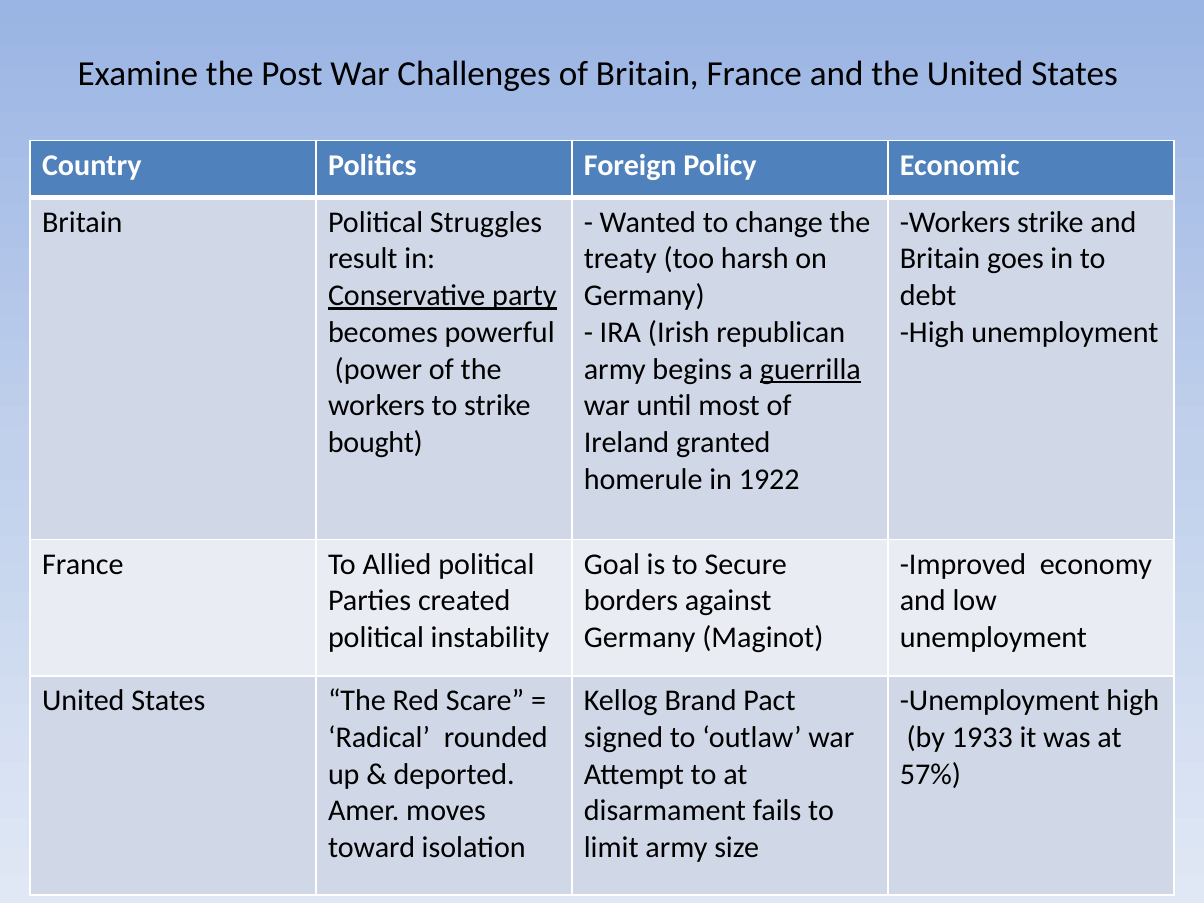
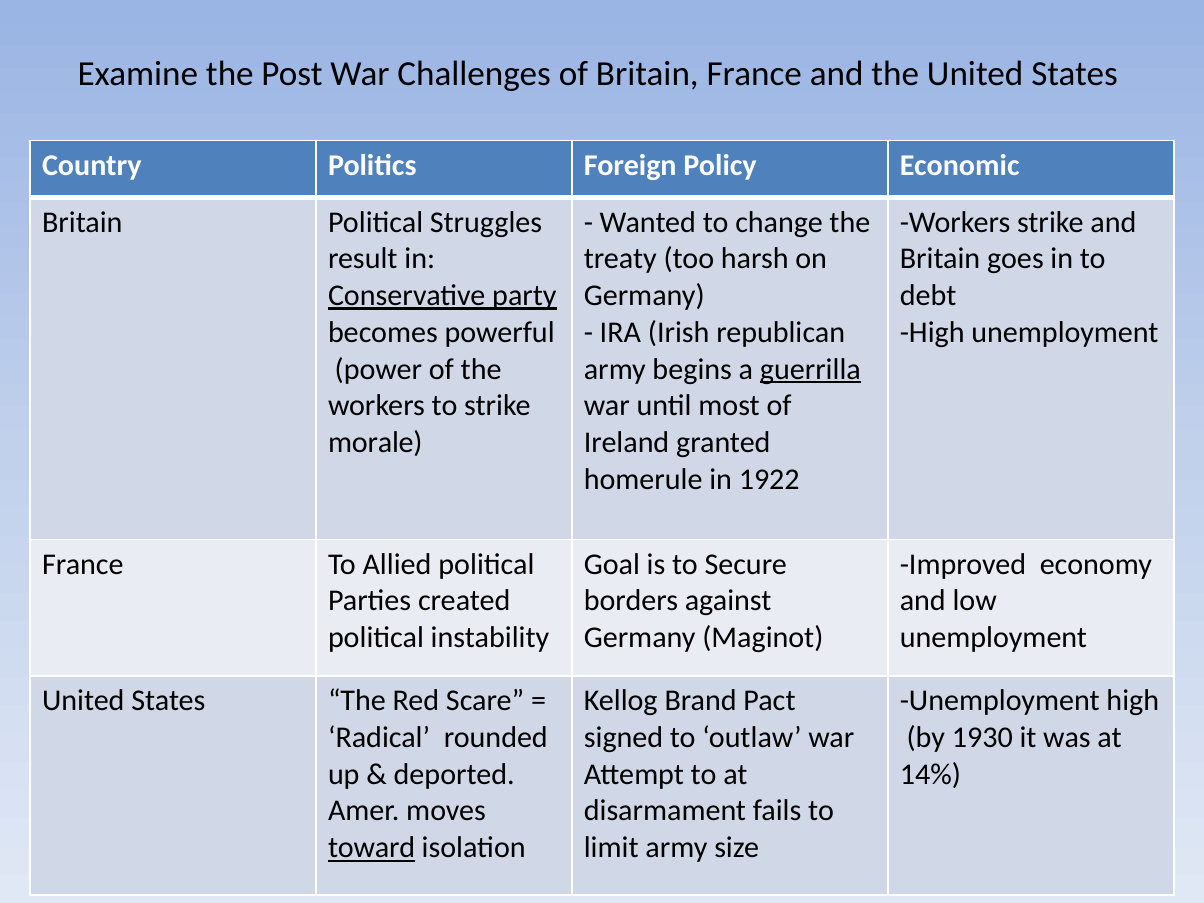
bought: bought -> morale (375, 443)
1933: 1933 -> 1930 (982, 738)
57%: 57% -> 14% (930, 774)
toward underline: none -> present (372, 848)
